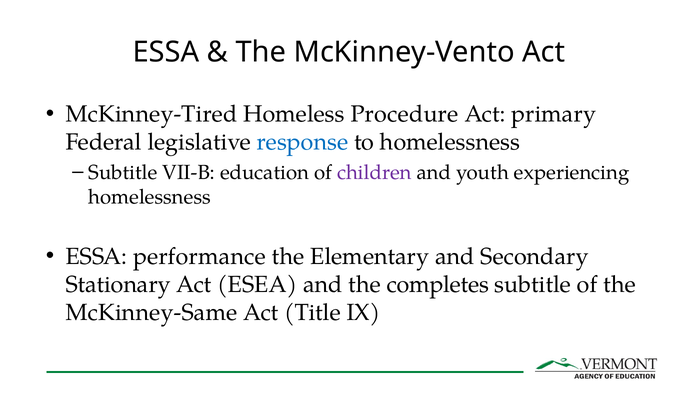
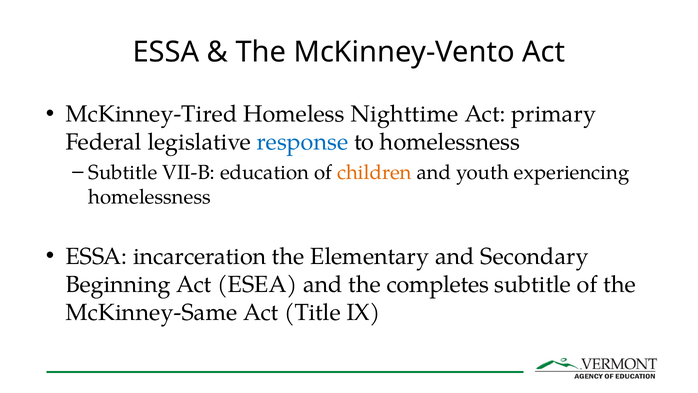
Procedure: Procedure -> Nighttime (405, 114)
children colour: purple -> orange (374, 172)
performance: performance -> incarceration (200, 256)
Stationary: Stationary -> Beginning (118, 284)
